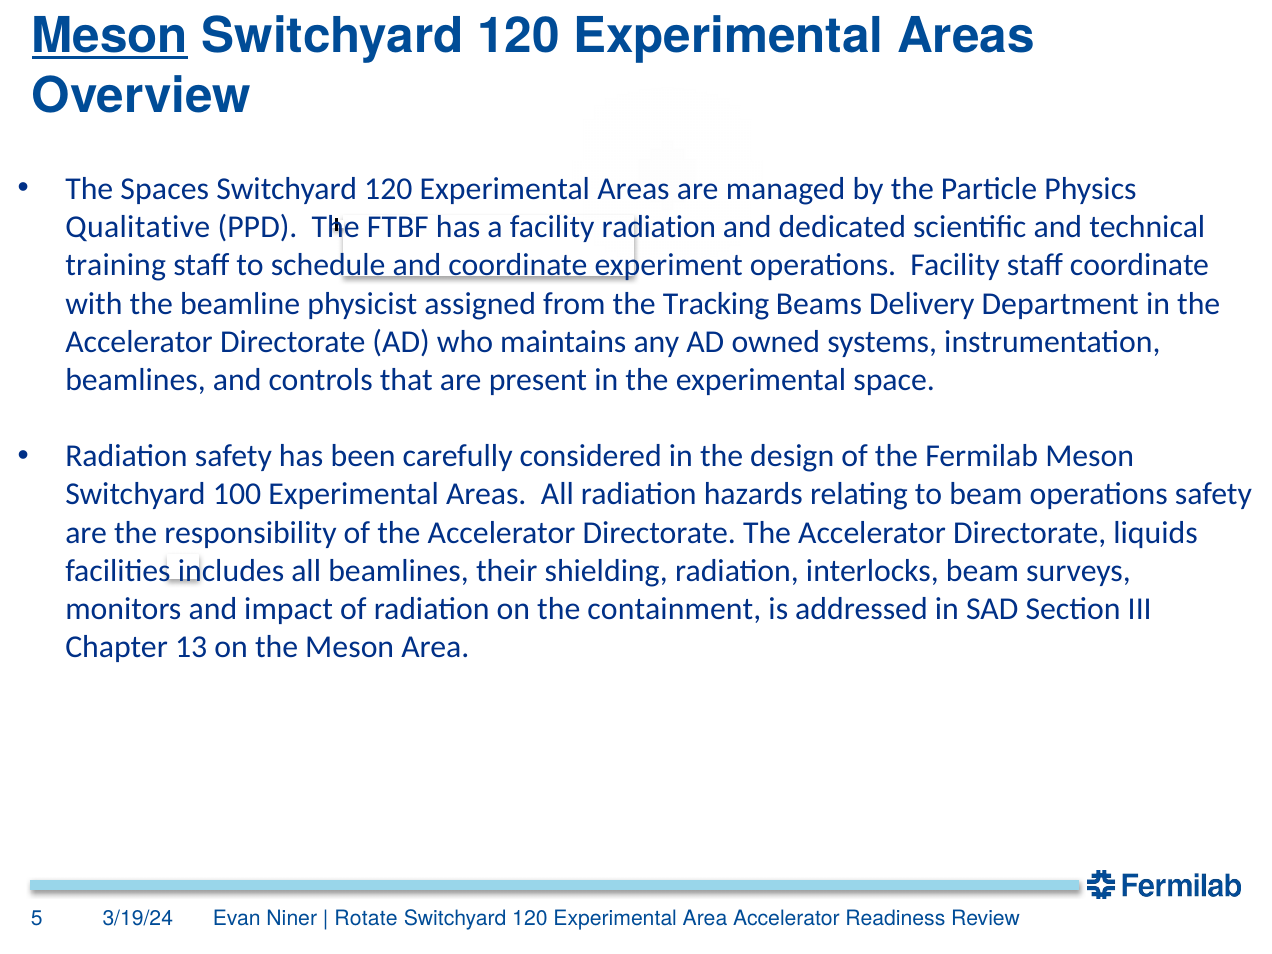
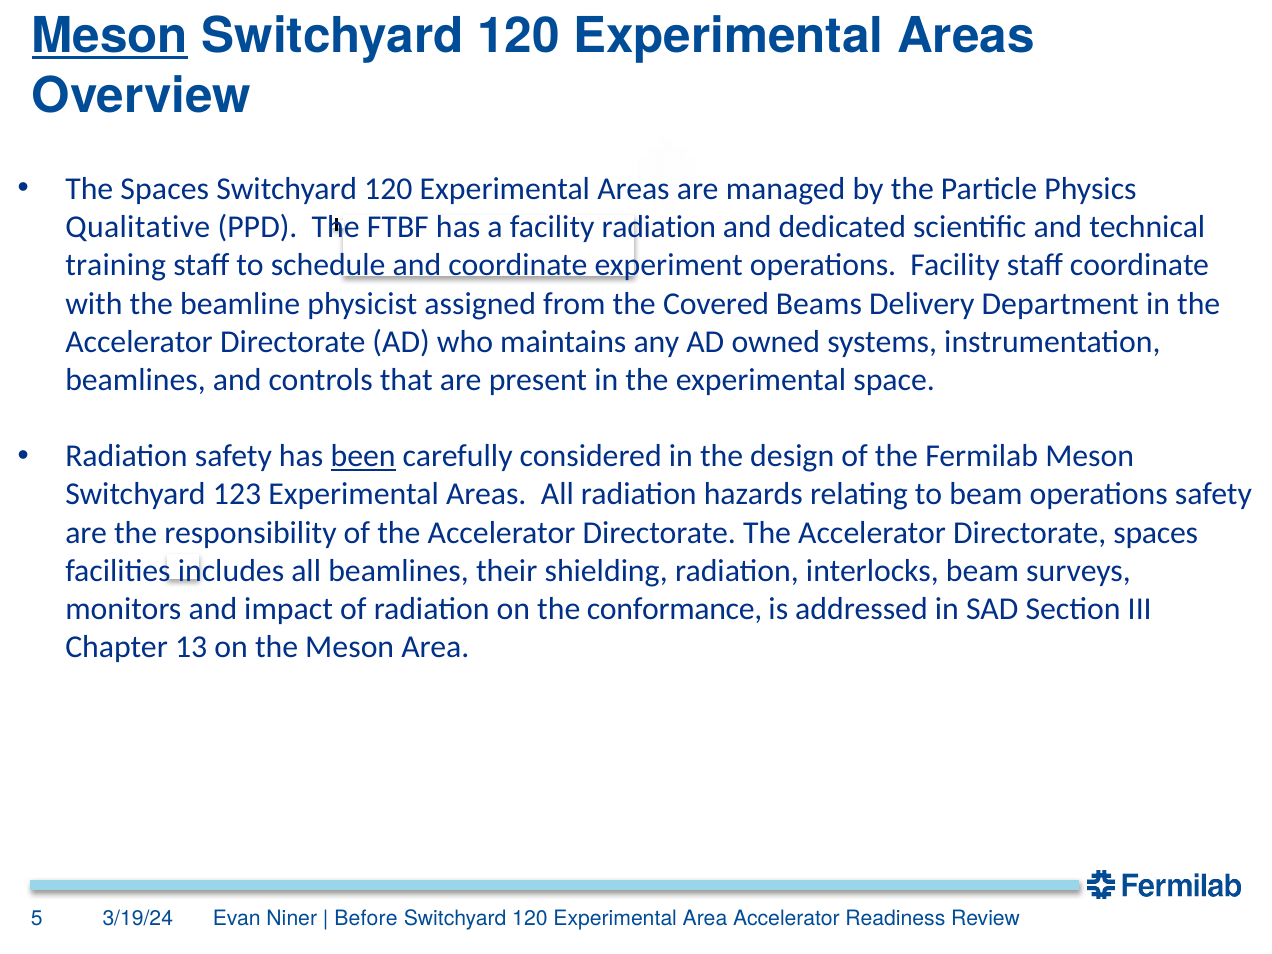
Tracking: Tracking -> Covered (716, 304)
been underline: none -> present (363, 456)
100: 100 -> 123 (237, 494)
Directorate liquids: liquids -> spaces (1156, 533)
containment: containment -> conformance (675, 609)
Rotate: Rotate -> Before (366, 919)
